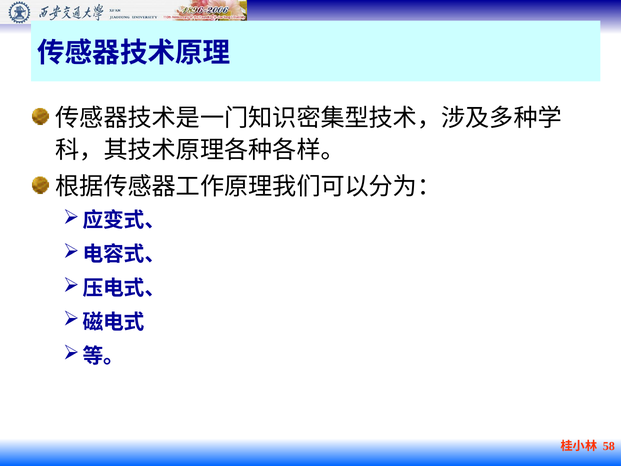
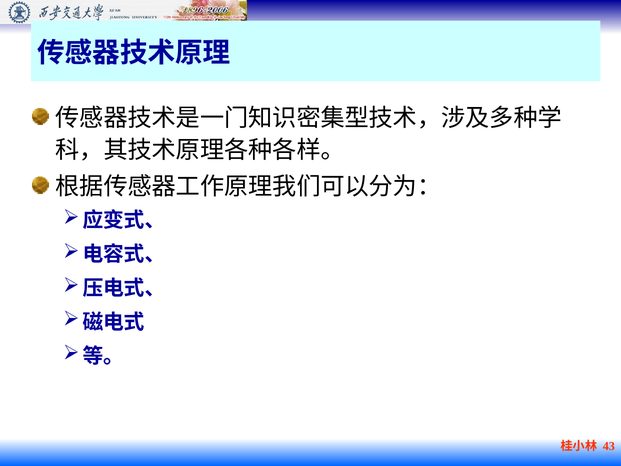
58: 58 -> 43 (609, 446)
